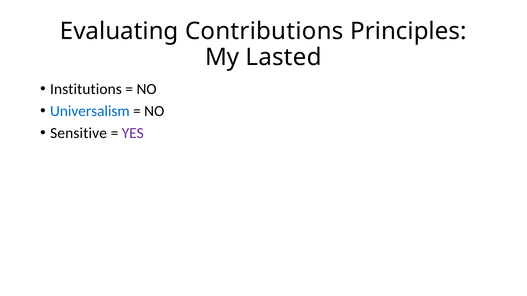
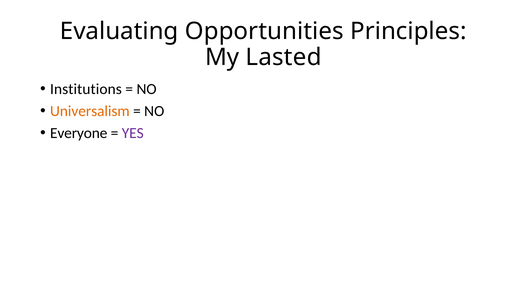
Contributions: Contributions -> Opportunities (264, 31)
Universalism colour: blue -> orange (90, 111)
Sensitive: Sensitive -> Everyone (79, 133)
